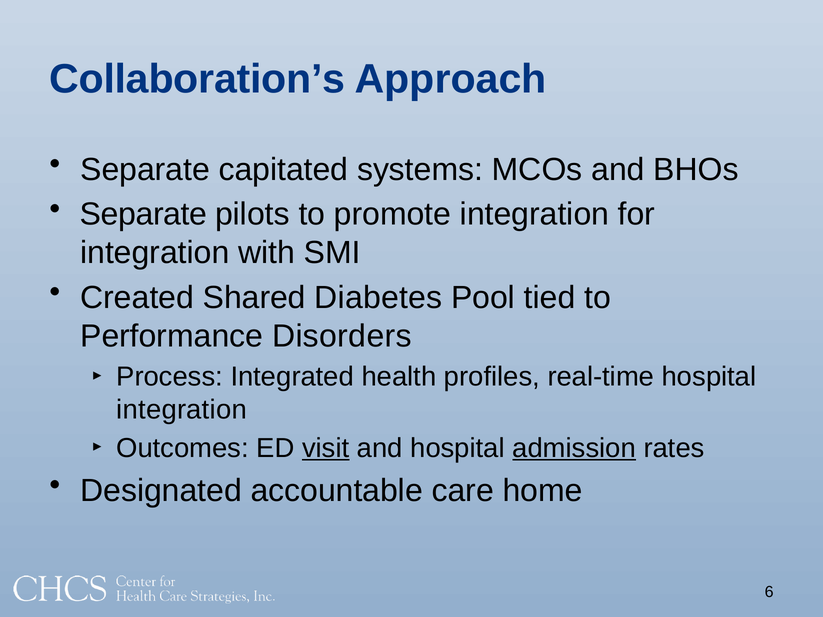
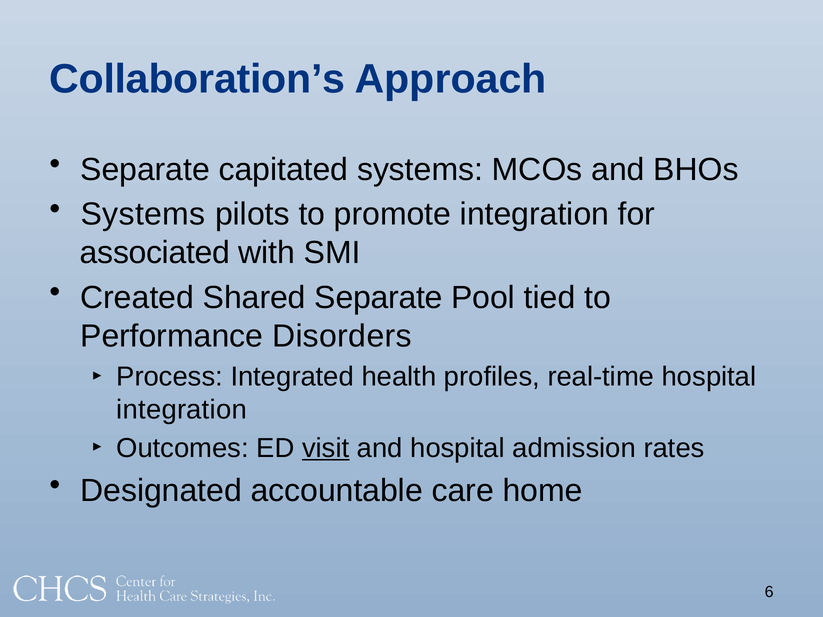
Separate: Separate -> Systems (143, 214)
integration: integration -> associated (155, 253)
Shared Diabetes: Diabetes -> Separate (379, 298)
admission underline: present -> none (574, 448)
